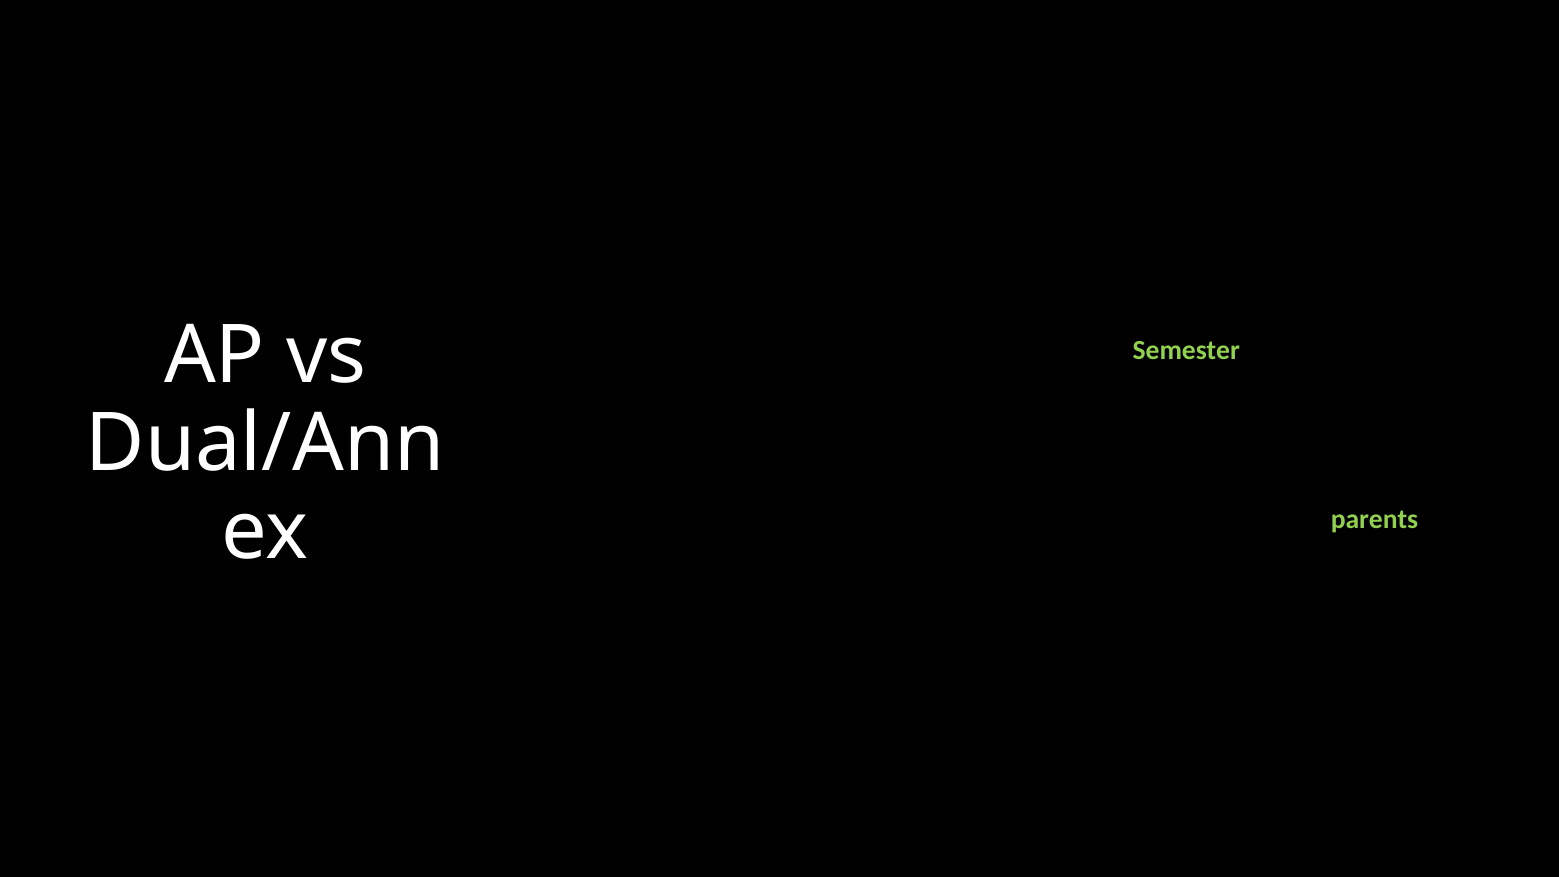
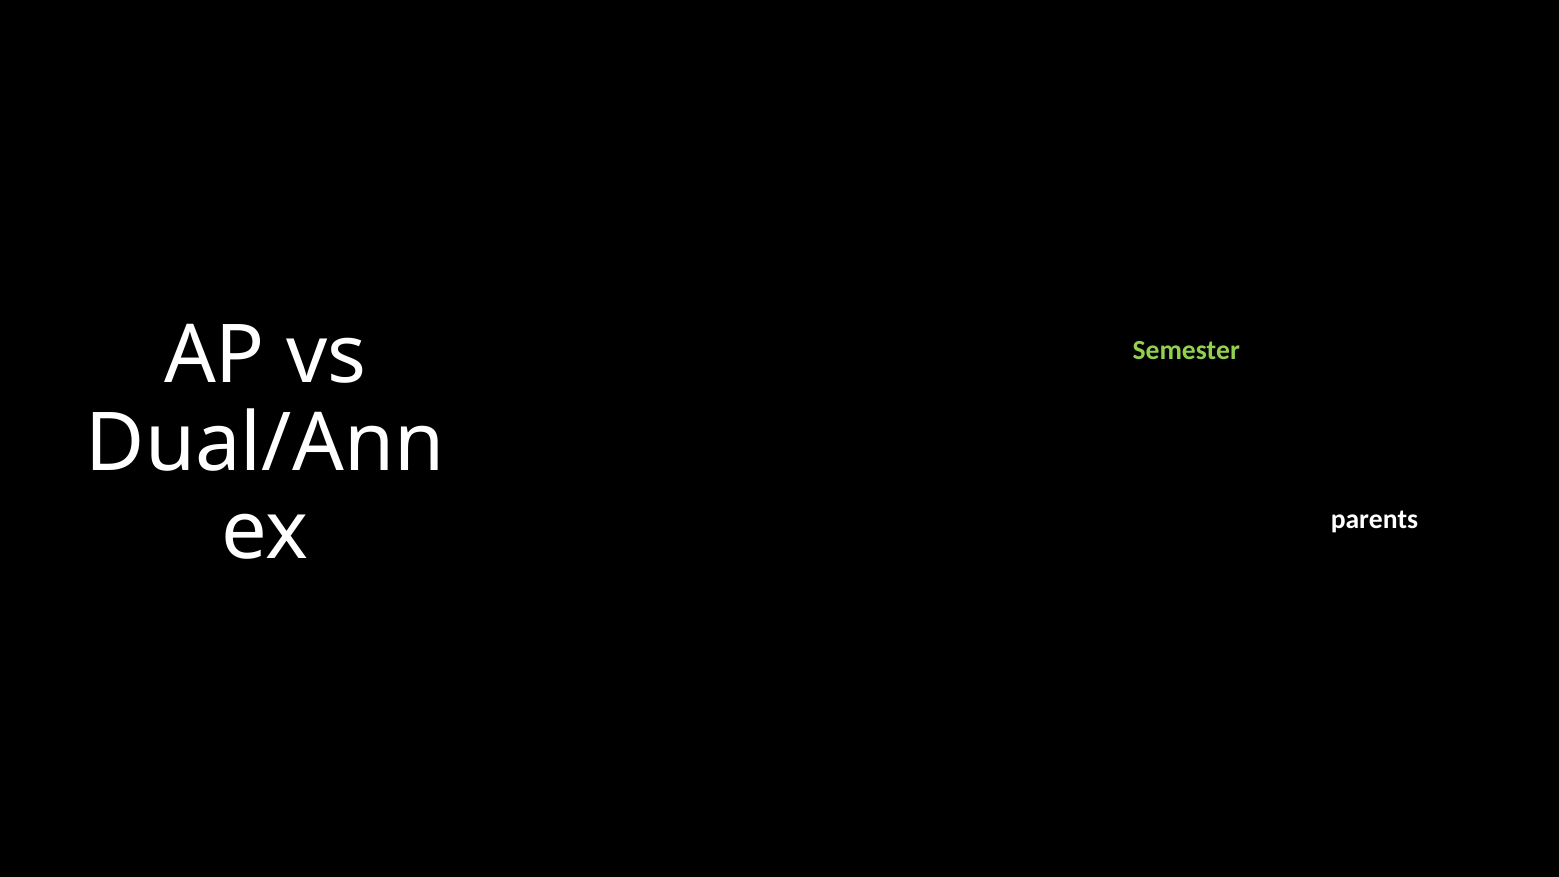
parents colour: light green -> white (1374, 519)
